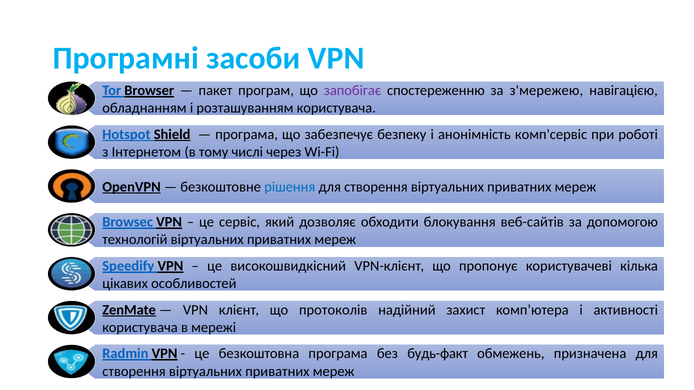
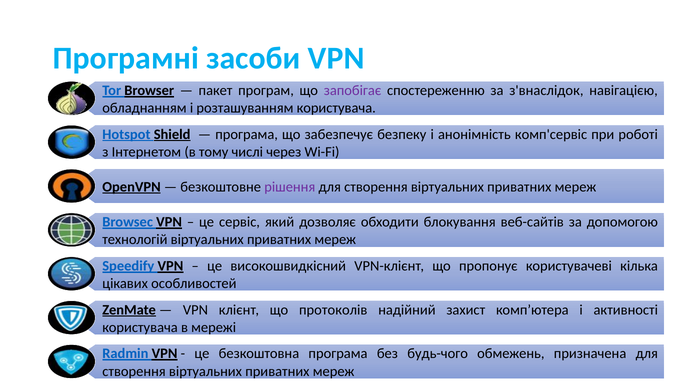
з'мережею: з'мережею -> з'внаслідок (546, 91)
рішення colour: blue -> purple (290, 187)
будь-факт: будь-факт -> будь-чого (438, 354)
